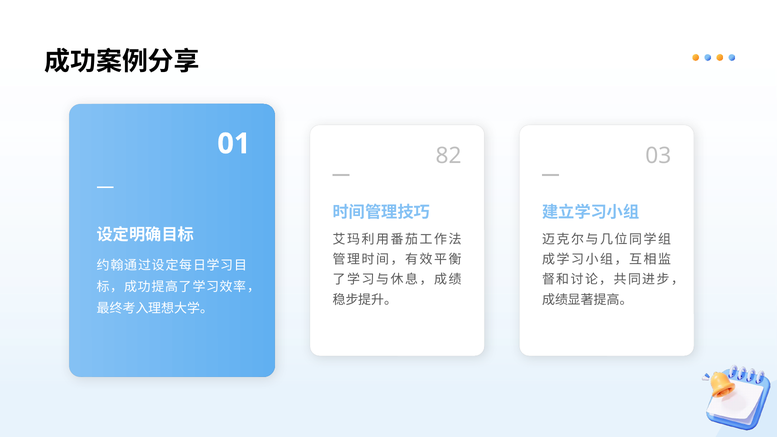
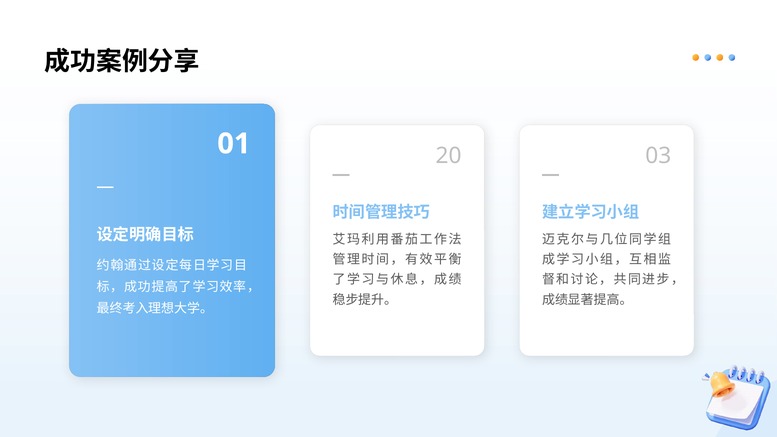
82: 82 -> 20 (449, 156)
